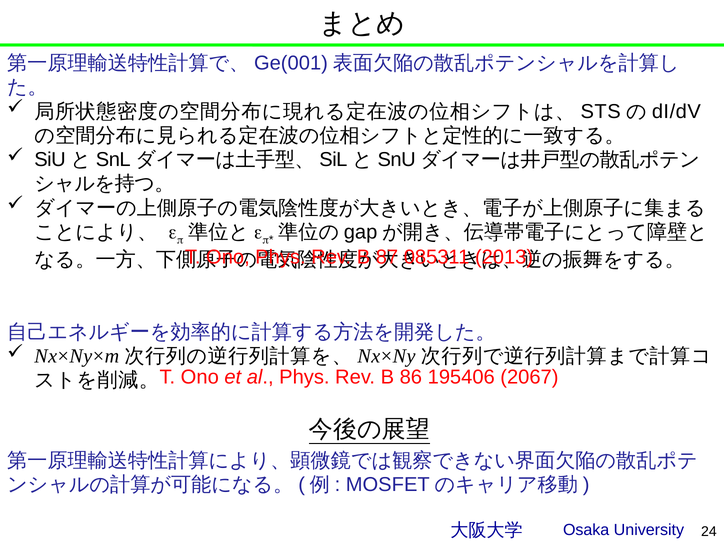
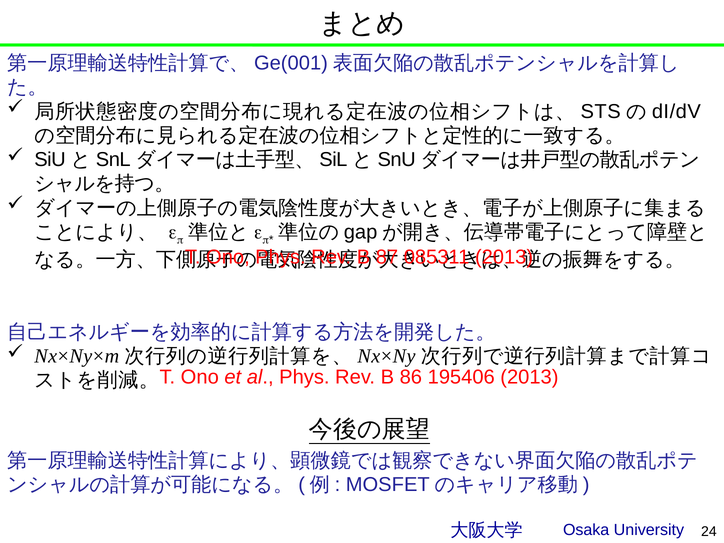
195406 2067: 2067 -> 2013 (529, 377)
